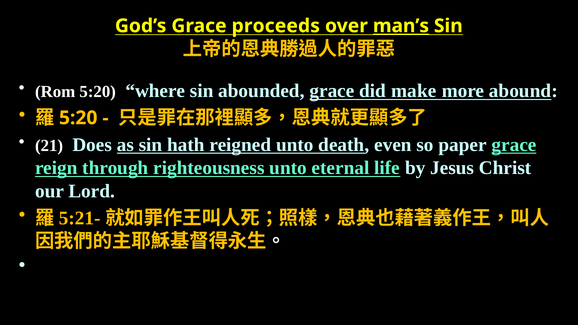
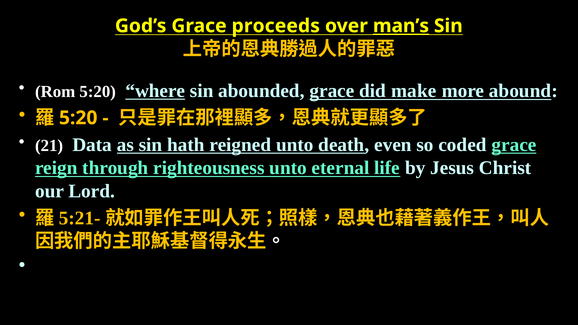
where underline: none -> present (155, 91)
Does: Does -> Data (92, 145)
paper: paper -> coded (463, 145)
